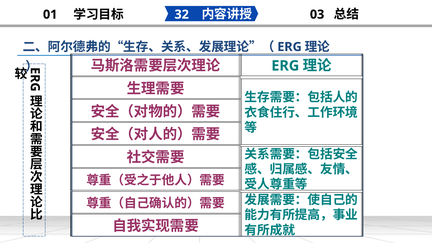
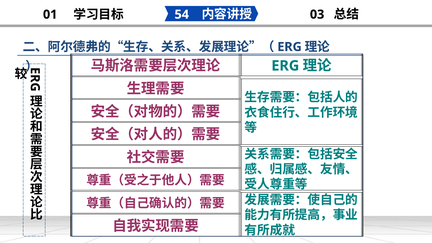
32: 32 -> 54 (182, 14)
